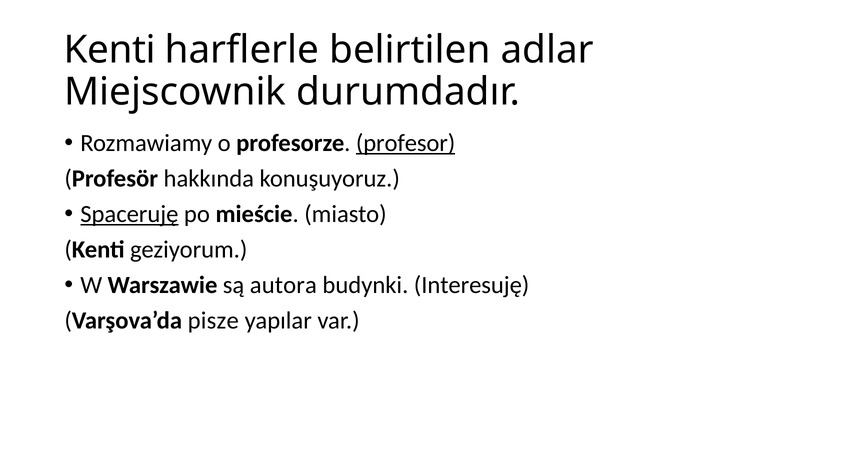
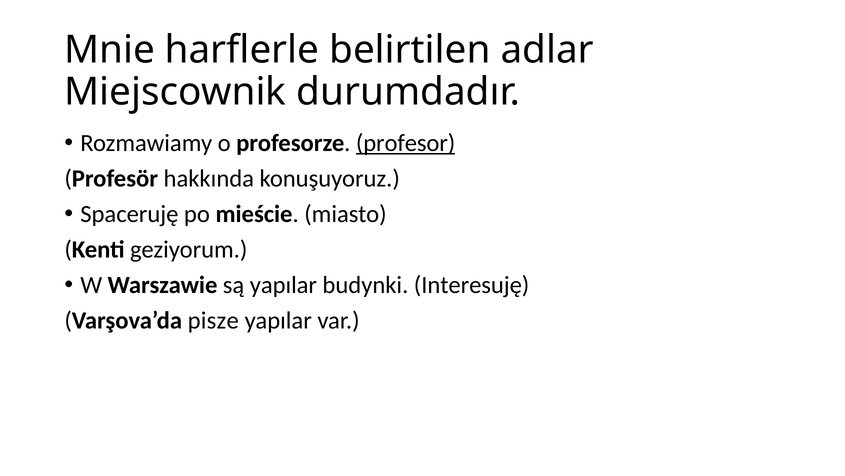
Kenti: Kenti -> Mnie (110, 50)
Spaceruję underline: present -> none (129, 214)
są autora: autora -> yapılar (283, 285)
